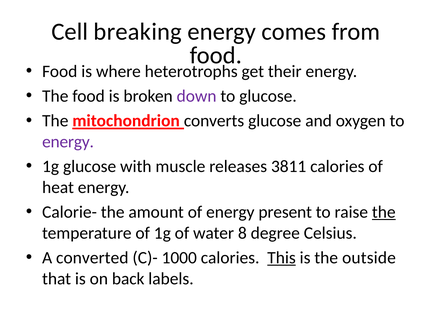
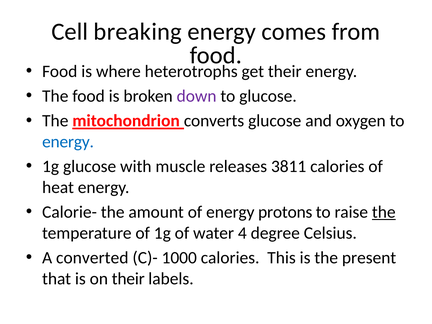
energy colour: purple -> blue (68, 142)
present: present -> protons (285, 212)
8: 8 -> 4 (242, 233)
This underline: present -> none (282, 258)
outside: outside -> present (369, 258)
on back: back -> their (128, 279)
